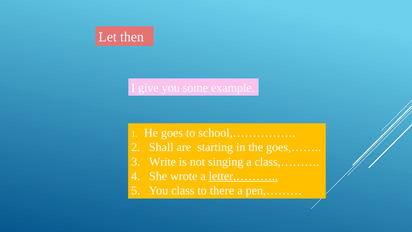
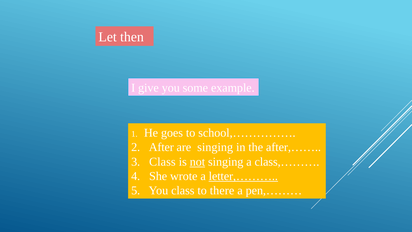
Shall: Shall -> After (161, 147)
are starting: starting -> singing (215, 147)
goes,……: goes,…… -> after,…… (294, 147)
3 Write: Write -> Class (162, 162)
not underline: none -> present (197, 162)
